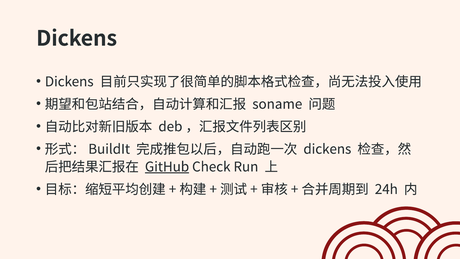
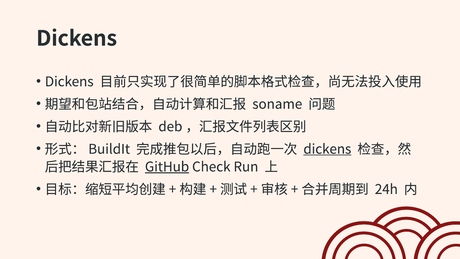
dickens underline: none -> present (327, 149)
